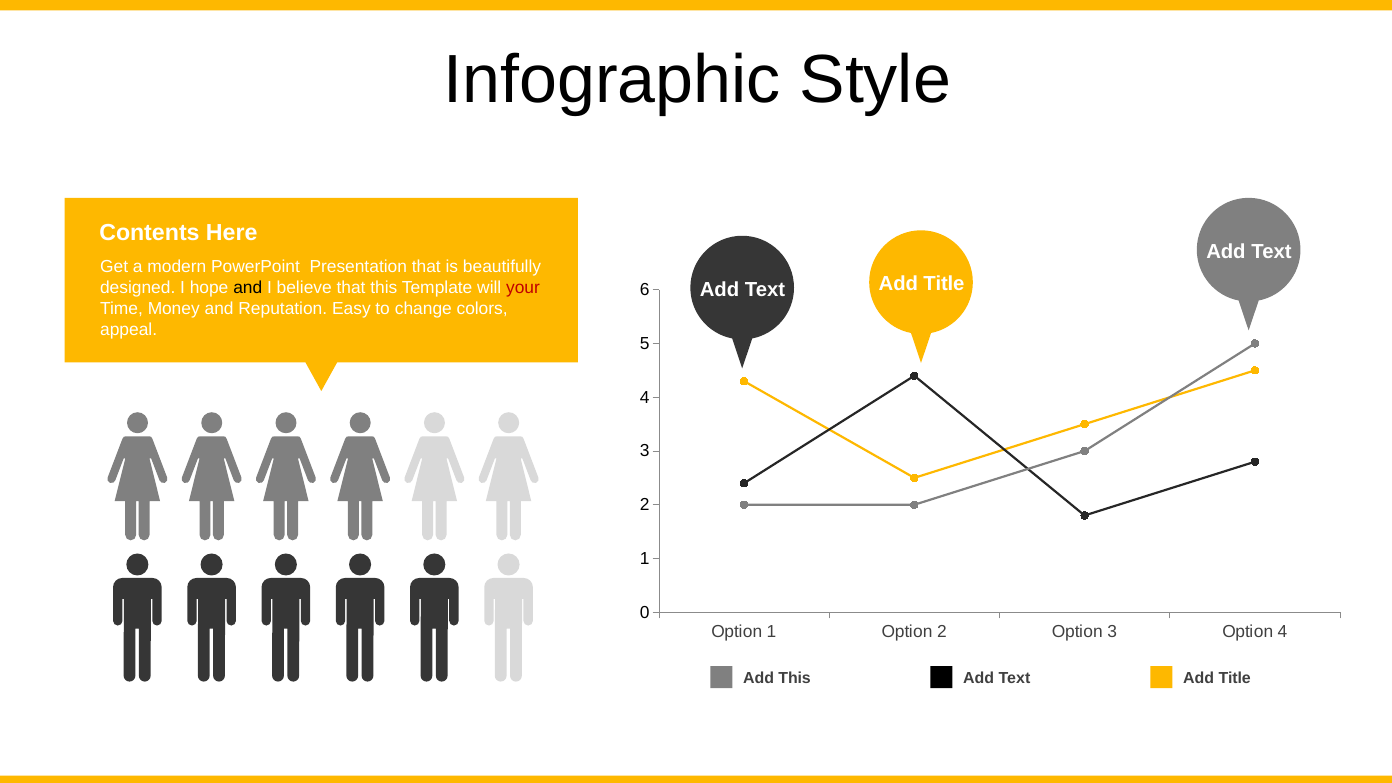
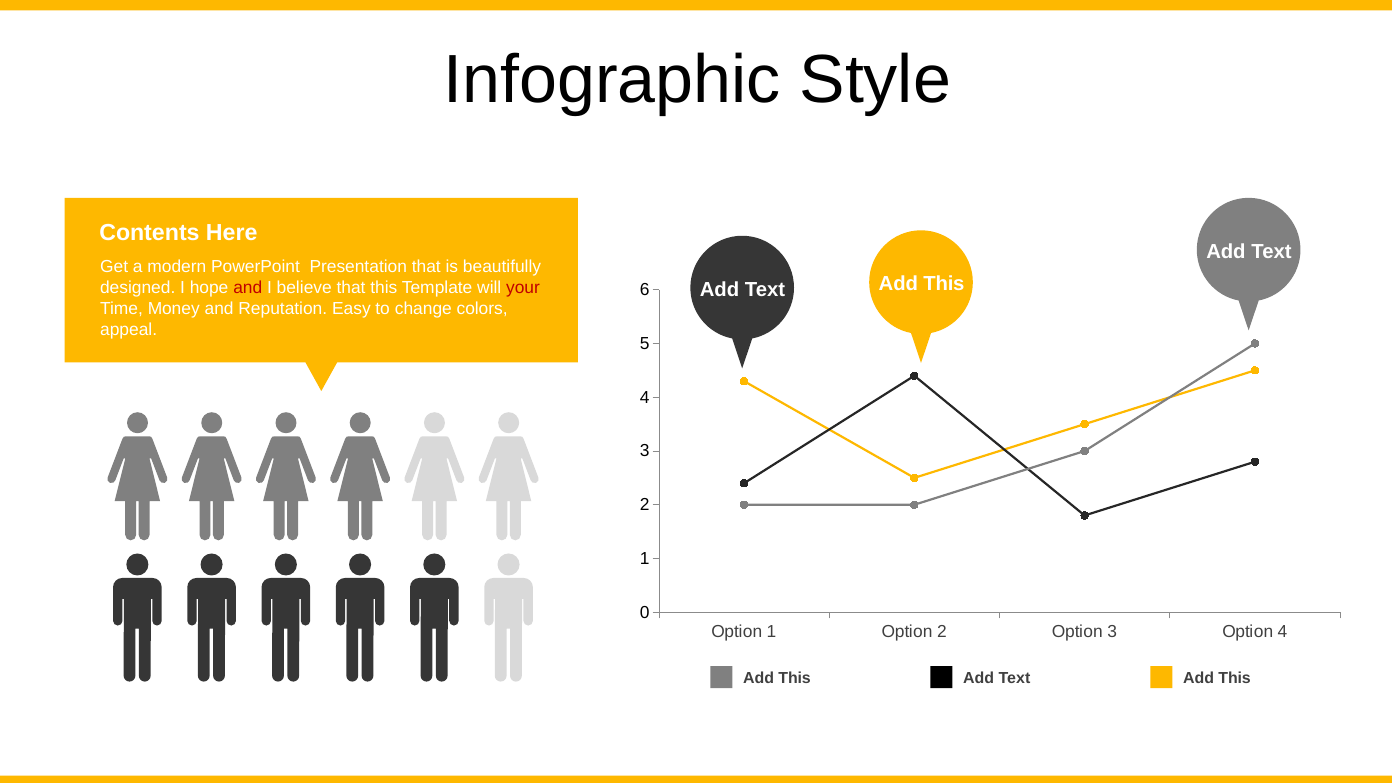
Title: Title -> This (944, 284)
and colour: black -> red (248, 288)
Title: Title -> This (1235, 678)
